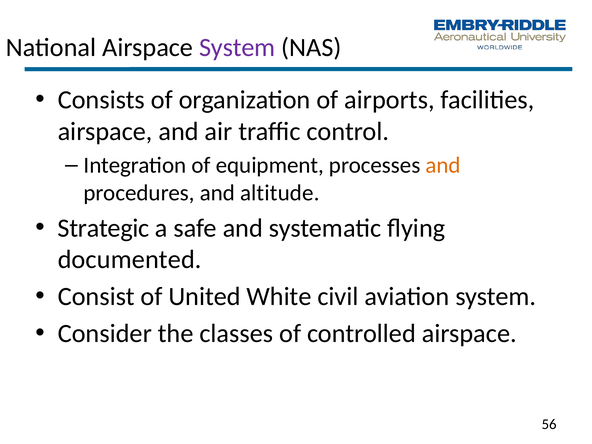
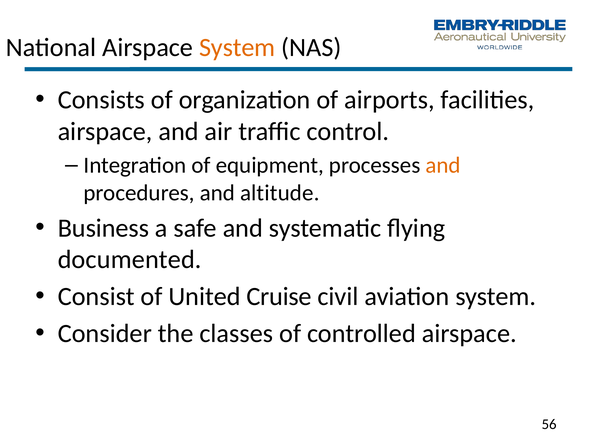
System colour: purple -> orange (237, 47)
Strategic: Strategic -> Business (103, 228)
White: White -> Cruise (279, 296)
